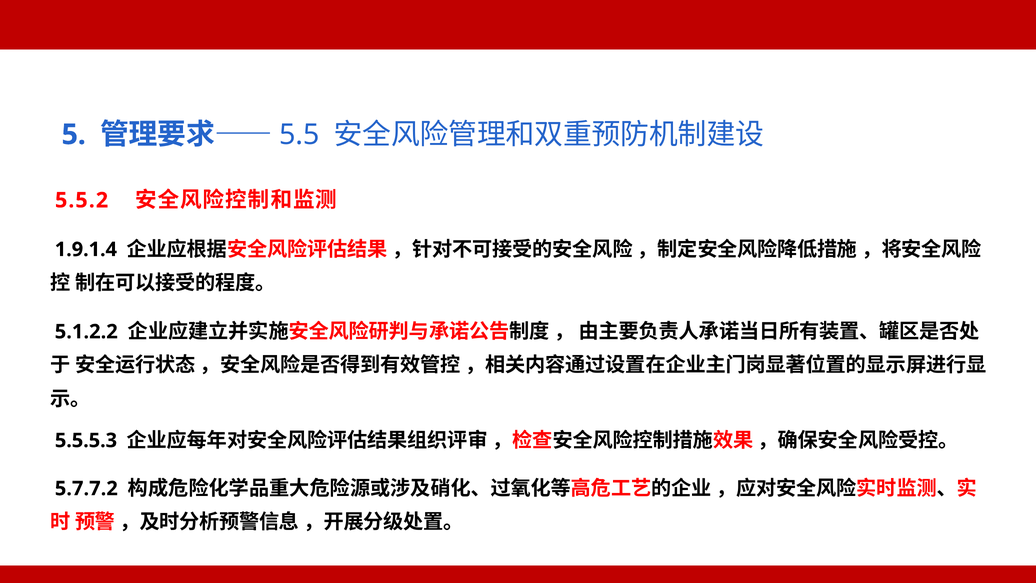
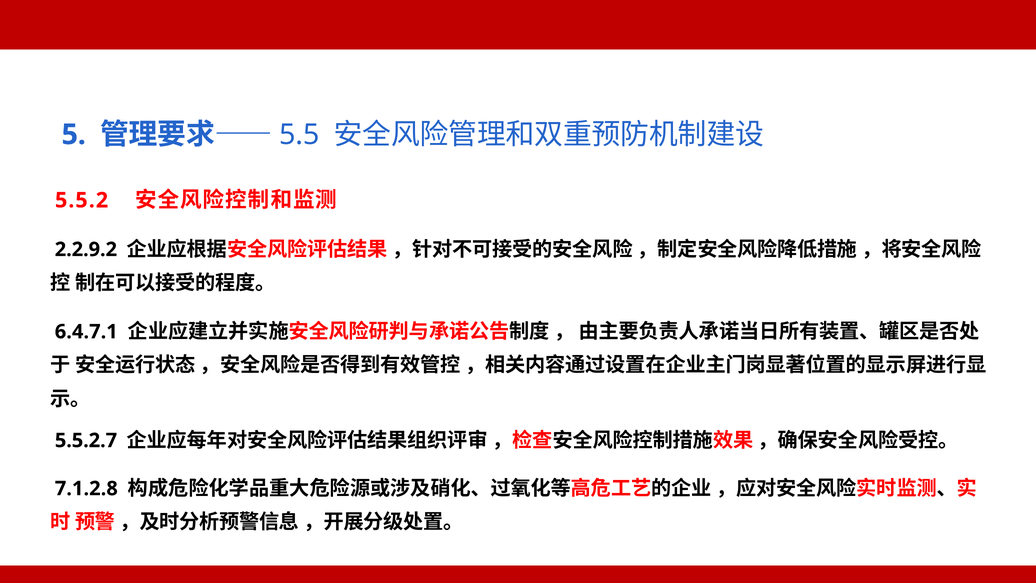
1.9.1.4: 1.9.1.4 -> 2.2.9.2 (86, 249)
5.1.2.2: 5.1.2.2 -> 6.4.7.1 (86, 332)
5.5.5.3: 5.5.5.3 -> 5.5.2.7 (86, 440)
5.7.7.2: 5.7.7.2 -> 7.1.2.8 (86, 488)
